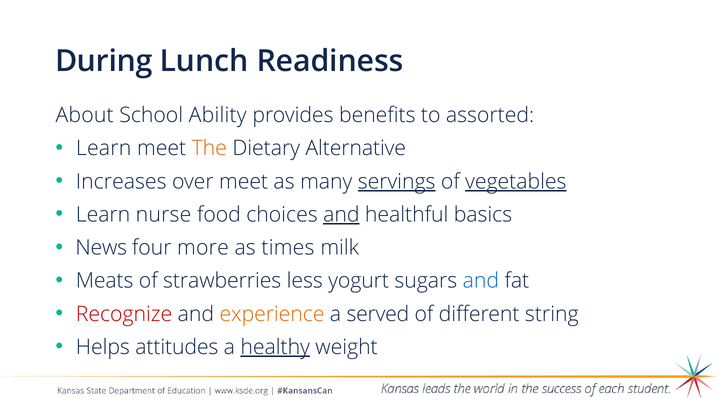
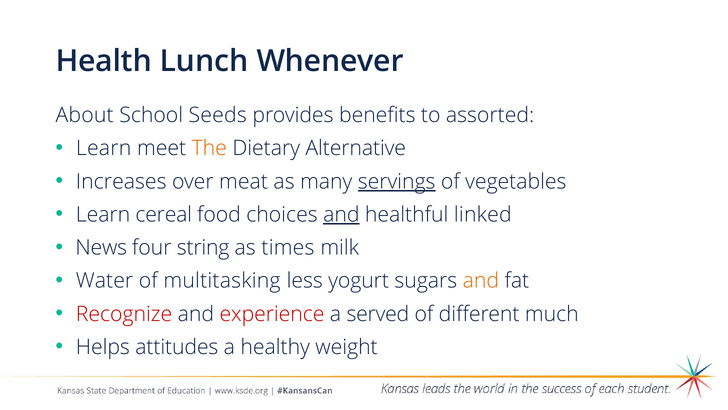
During: During -> Health (104, 61)
Readiness: Readiness -> Whenever (330, 61)
Ability: Ability -> Seeds (218, 115)
over meet: meet -> meat (244, 181)
vegetables underline: present -> none (516, 181)
nurse: nurse -> cereal (164, 214)
basics: basics -> linked (483, 214)
more: more -> string (203, 247)
Meats: Meats -> Water (105, 281)
strawberries: strawberries -> multitasking (222, 281)
and colour: blue -> orange (481, 281)
experience colour: orange -> red (272, 314)
string: string -> much (552, 314)
healthy underline: present -> none (275, 347)
